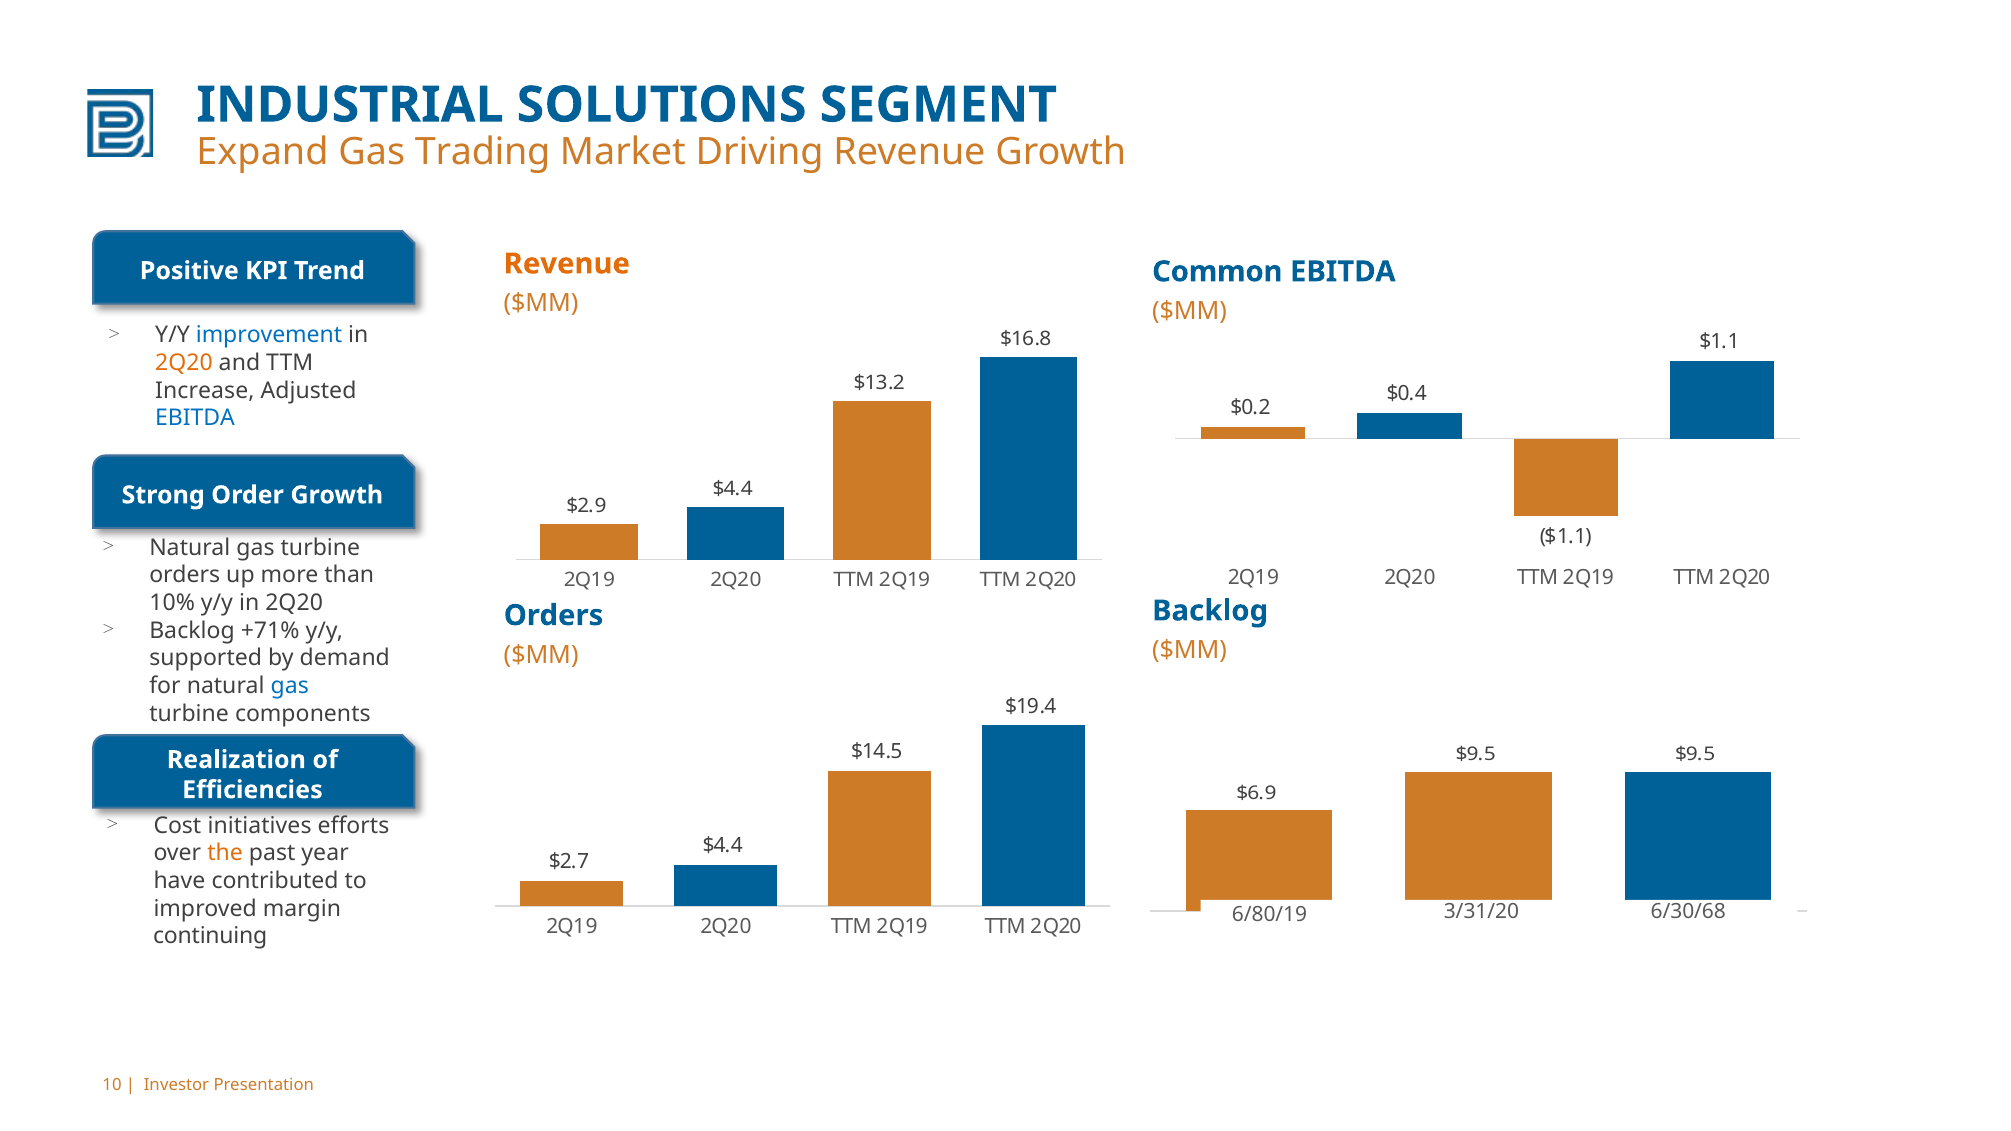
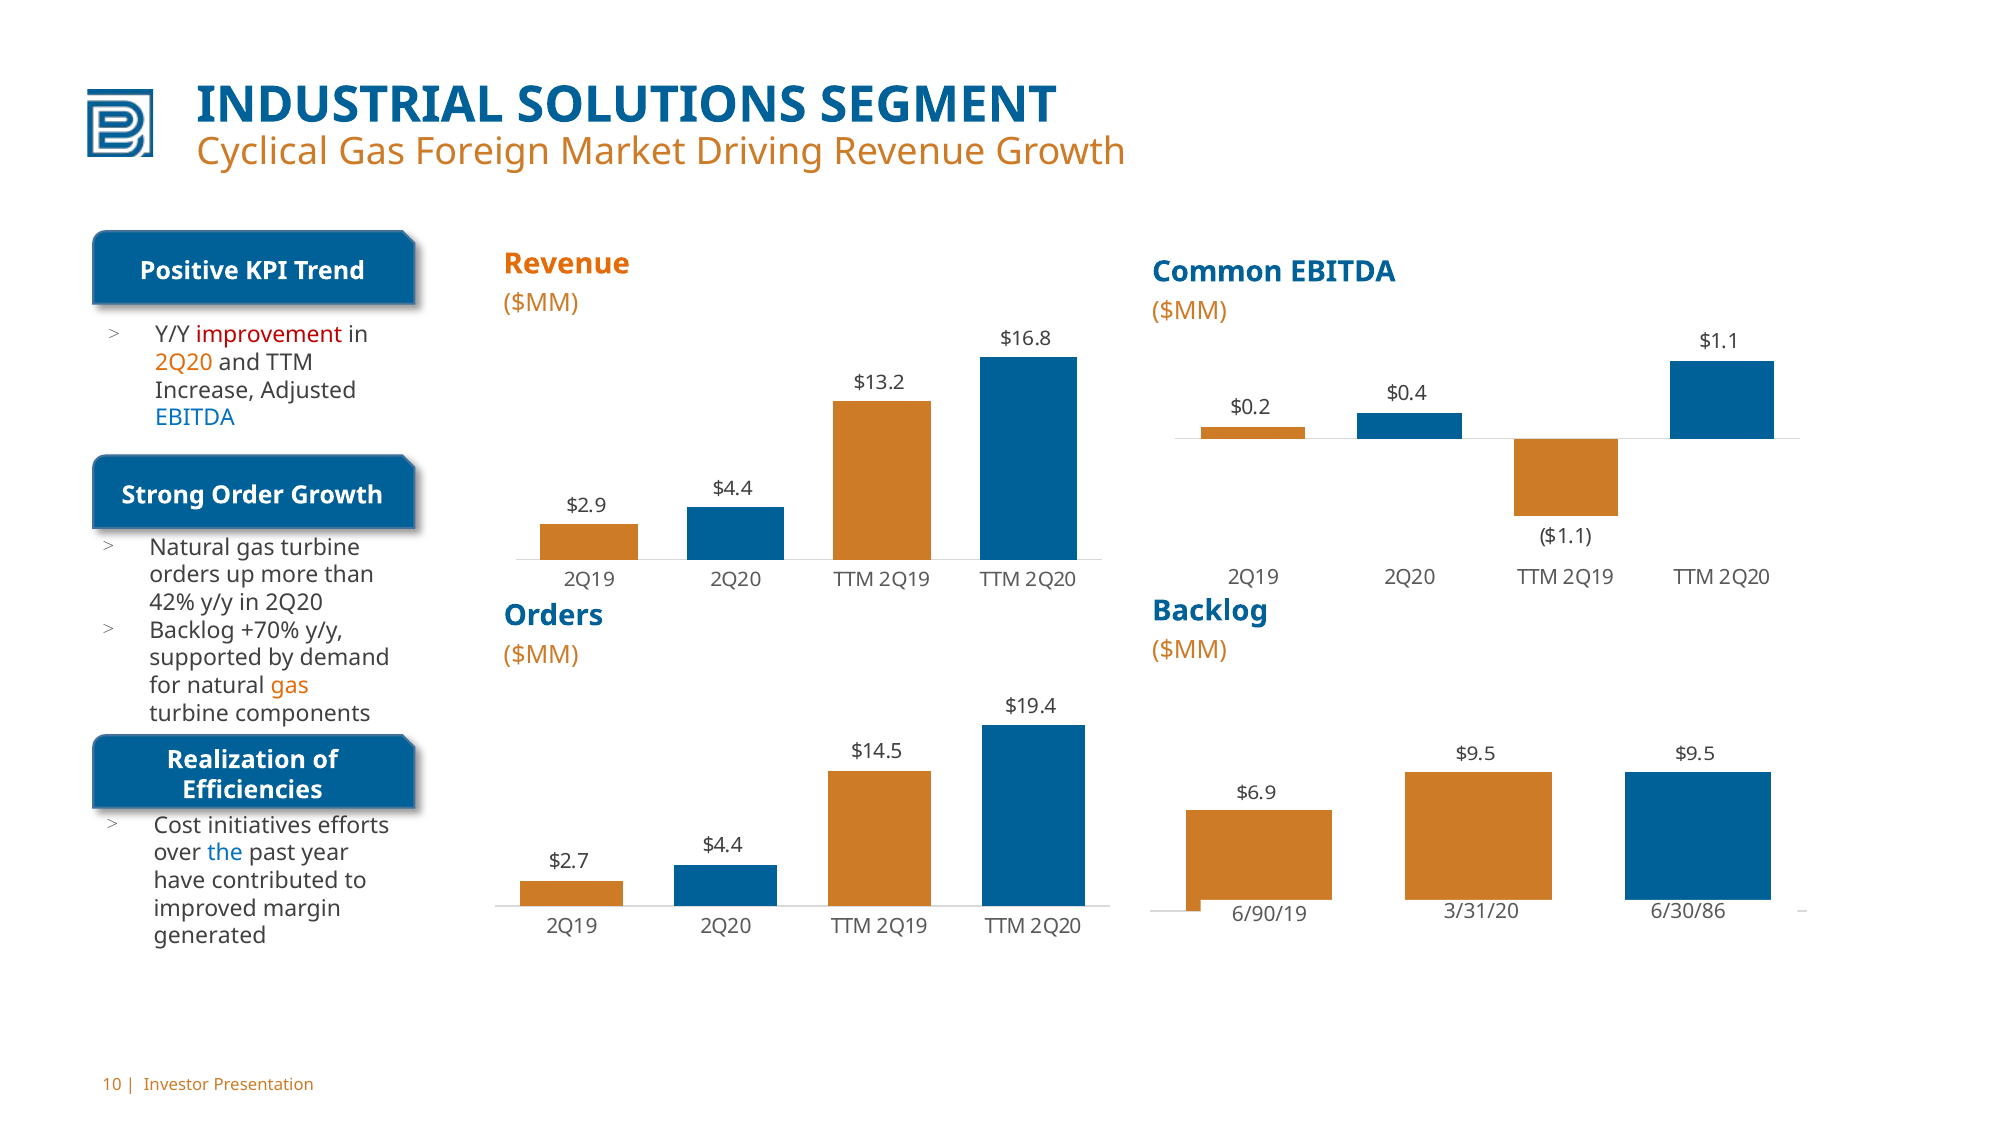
Expand: Expand -> Cyclical (262, 153)
Trading: Trading -> Foreign (483, 153)
improvement colour: blue -> red (269, 335)
10%: 10% -> 42% (172, 603)
+71%: +71% -> +70% (270, 631)
gas colour: blue -> orange (290, 686)
the colour: orange -> blue (225, 853)
6/80/19: 6/80/19 -> 6/90/19 (1270, 915)
6/30/68: 6/30/68 -> 6/30/86 (1688, 912)
continuing: continuing -> generated (210, 936)
